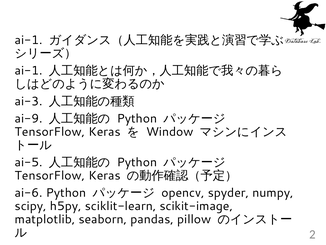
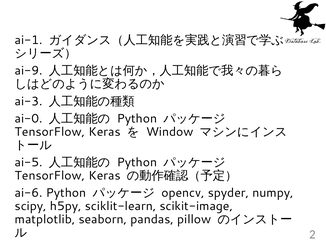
ai-1: ai-1 -> ai-9 (29, 71)
ai-9: ai-9 -> ai-0 (29, 118)
